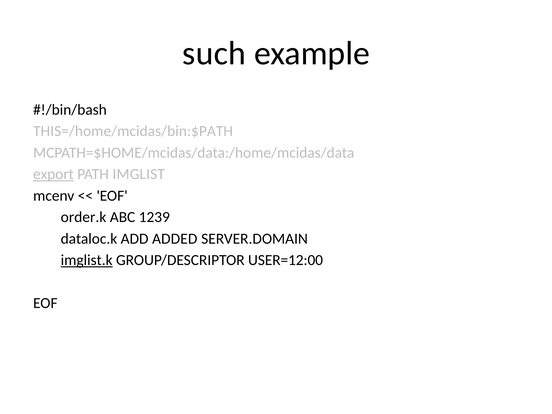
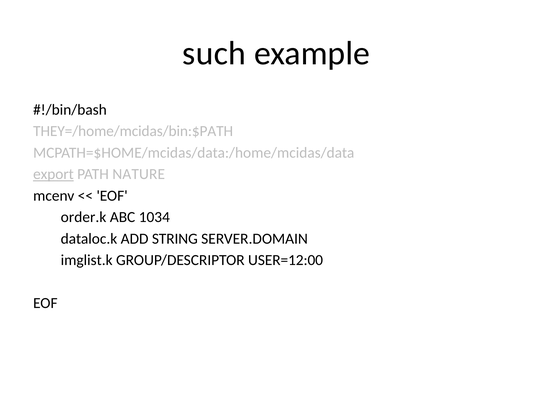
THIS=/home/mcidas/bin:$PATH: THIS=/home/mcidas/bin:$PATH -> THEY=/home/mcidas/bin:$PATH (133, 131)
IMGLIST: IMGLIST -> NATURE (139, 174)
1239: 1239 -> 1034 (154, 217)
ADDED: ADDED -> STRING (175, 239)
imglist.k underline: present -> none (87, 260)
